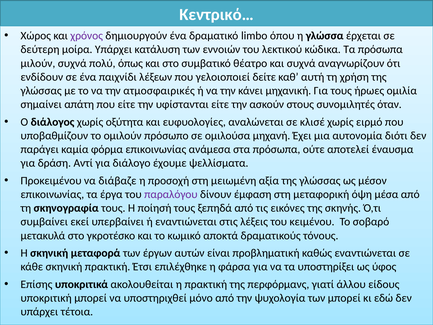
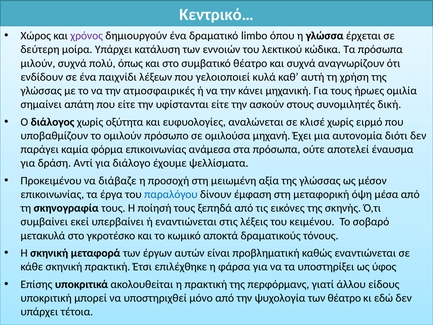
δείτε: δείτε -> κυλά (264, 77)
όταν: όταν -> δική (389, 104)
παραλόγου colour: purple -> blue (171, 194)
των μπορεί: μπορεί -> θέατρο (344, 298)
